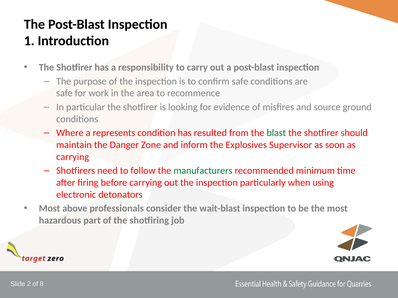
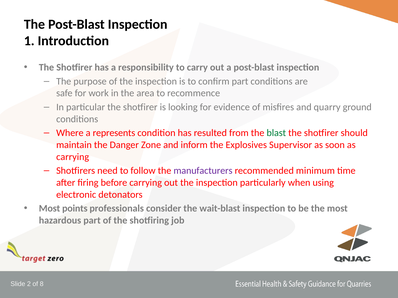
confirm safe: safe -> part (240, 81)
source: source -> quarry (327, 107)
manufacturers colour: green -> purple (203, 171)
above: above -> points (75, 209)
